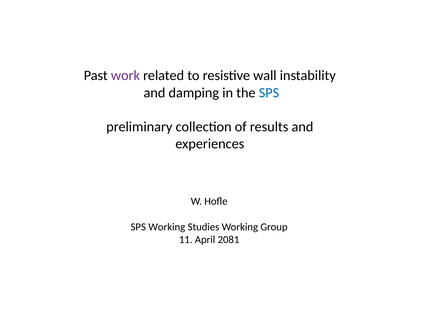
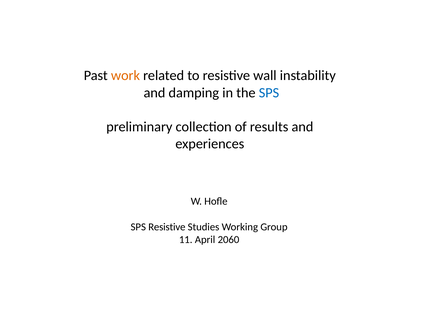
work colour: purple -> orange (125, 76)
SPS Working: Working -> Resistive (167, 227)
2081: 2081 -> 2060 (228, 240)
